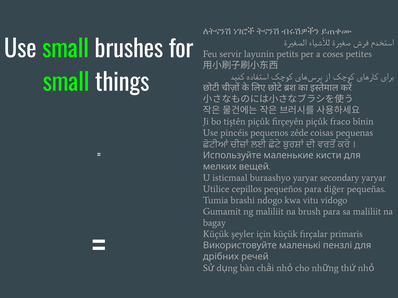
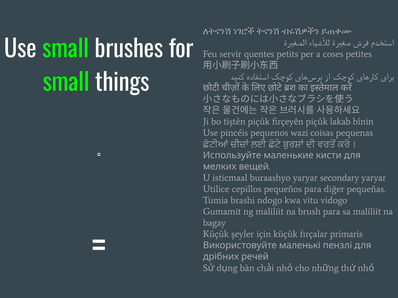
layunin: layunin -> quentes (259, 54)
fraco: fraco -> lakab (340, 122)
zêde: zêde -> wazi (299, 133)
